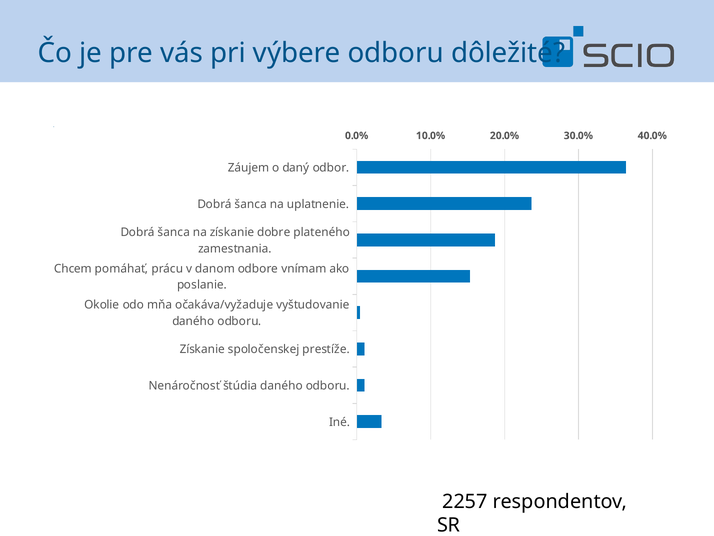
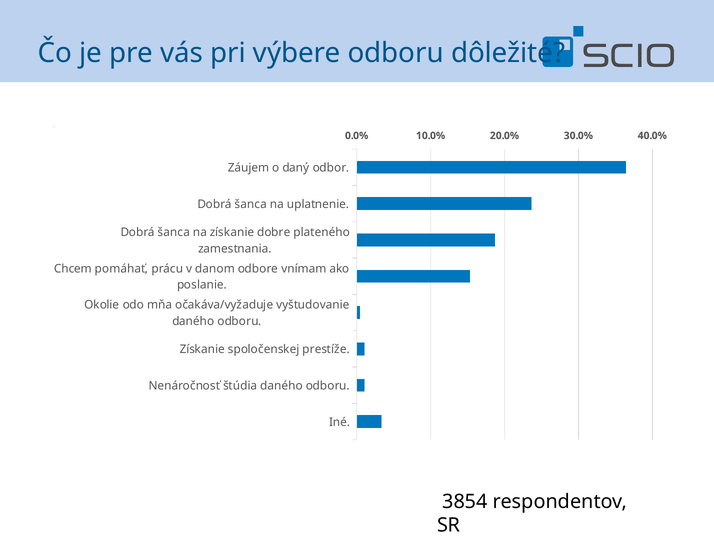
2257: 2257 -> 3854 (465, 501)
